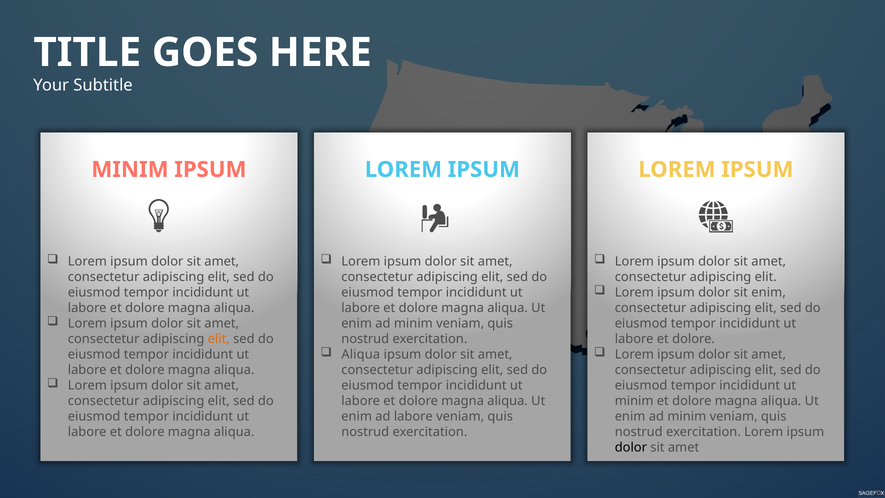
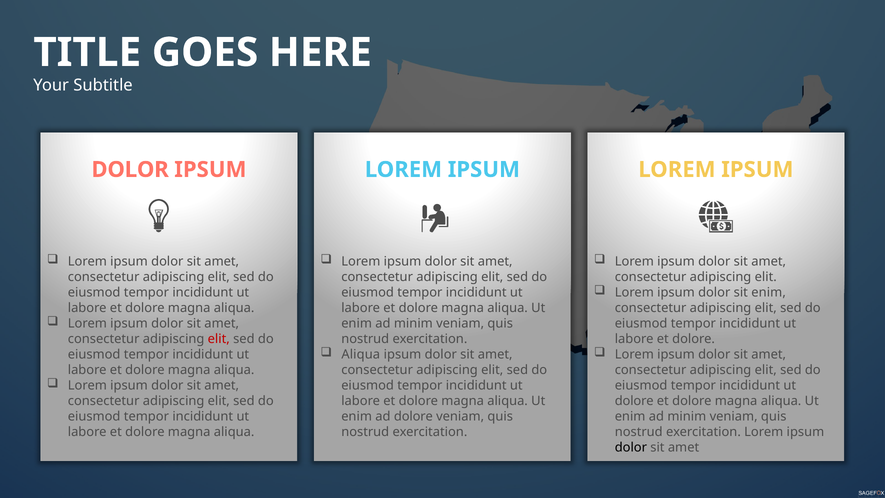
MINIM: MINIM -> DOLOR (130, 170)
elit colour: orange -> red (219, 339)
minim: minim -> dolore (634, 401)
ad labore: labore -> dolore (413, 416)
